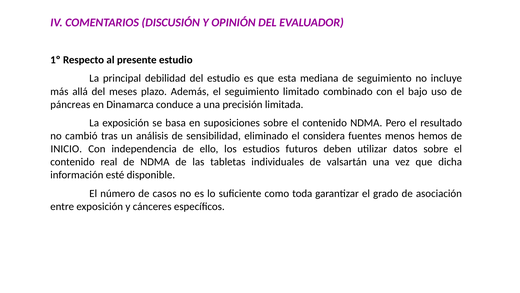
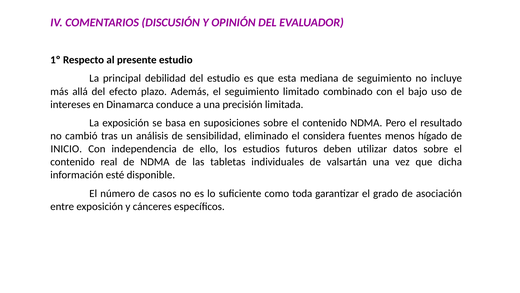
meses: meses -> efecto (123, 91)
páncreas: páncreas -> intereses (70, 104)
hemos: hemos -> hígado (433, 136)
